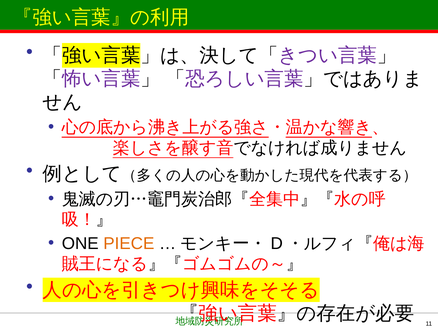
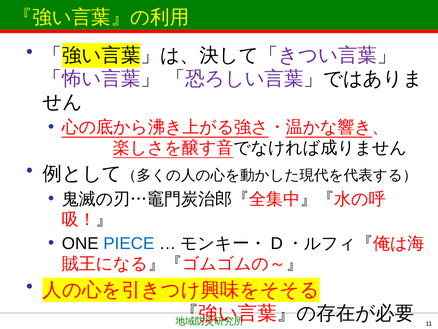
PIECE colour: orange -> blue (129, 243)
